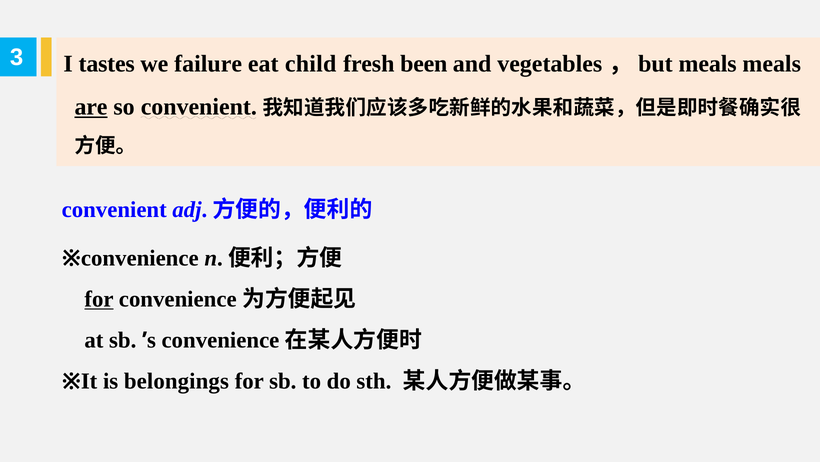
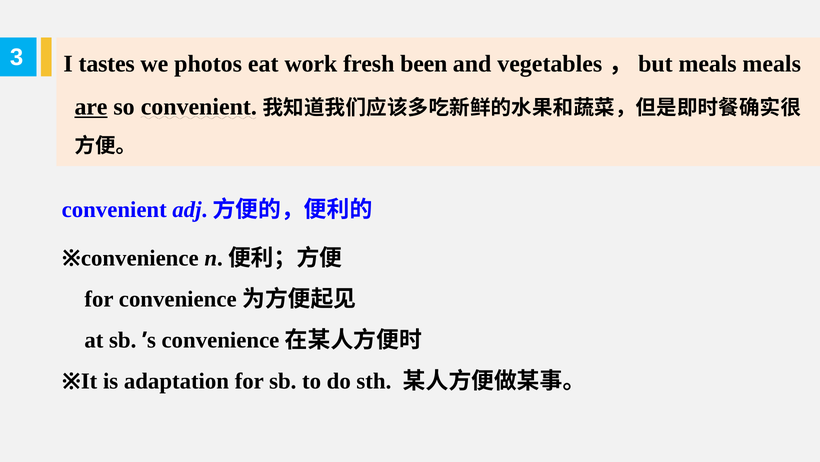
failure: failure -> photos (208, 64)
child: child -> work (311, 64)
for underline: present -> none (99, 299)
belongings: belongings -> adaptation (176, 381)
